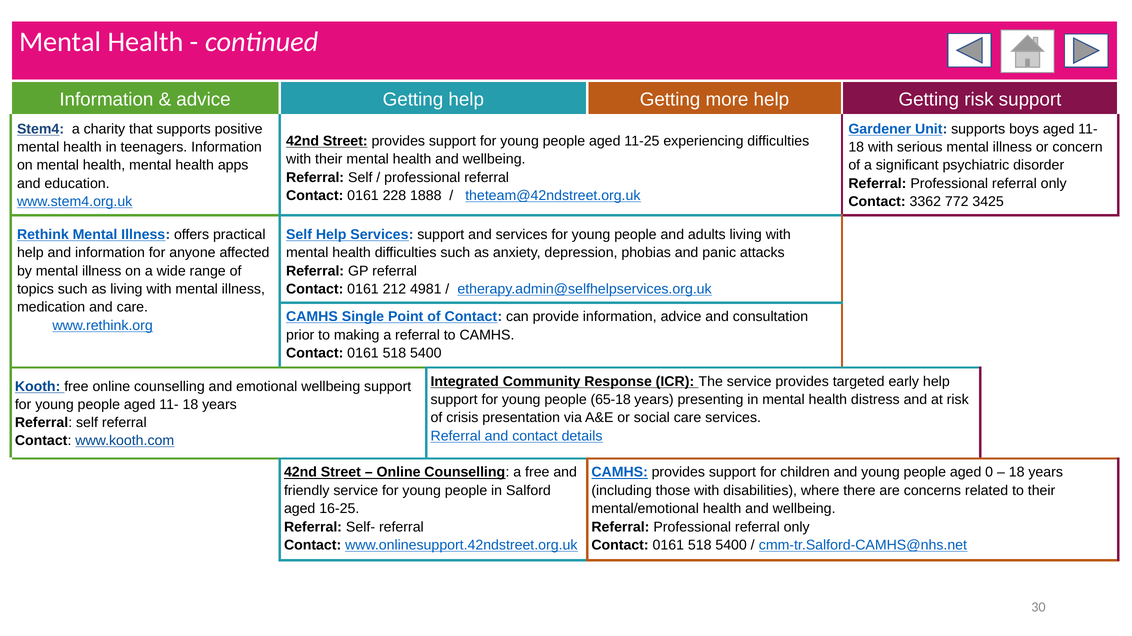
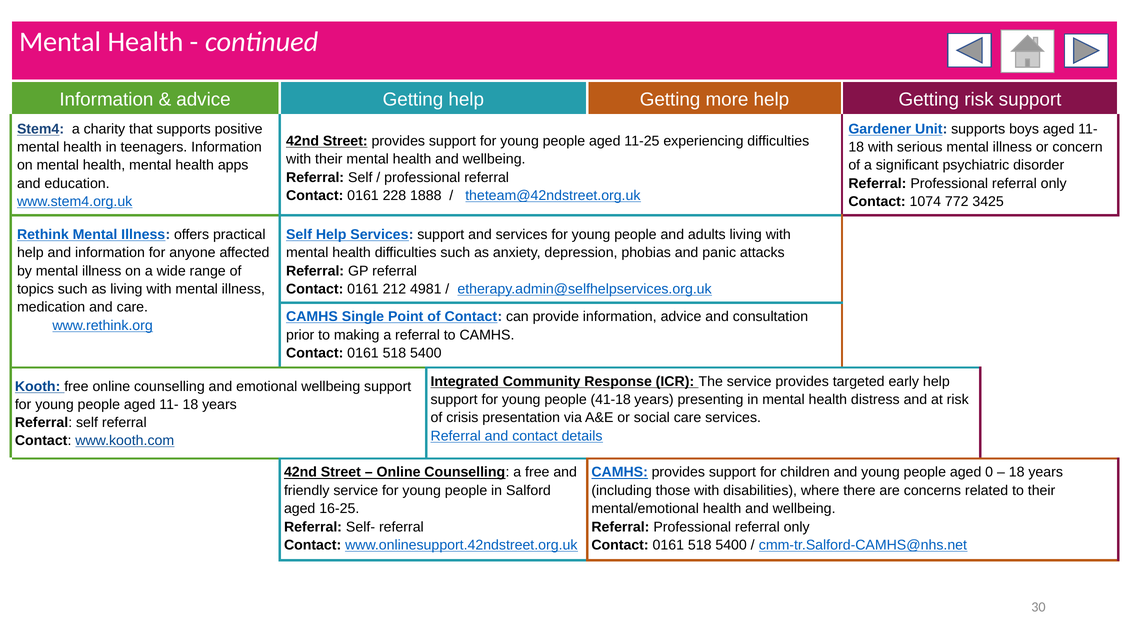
3362: 3362 -> 1074 (925, 202)
65-18: 65-18 -> 41-18 (611, 400)
